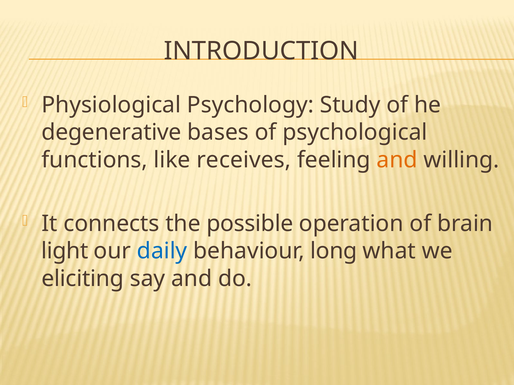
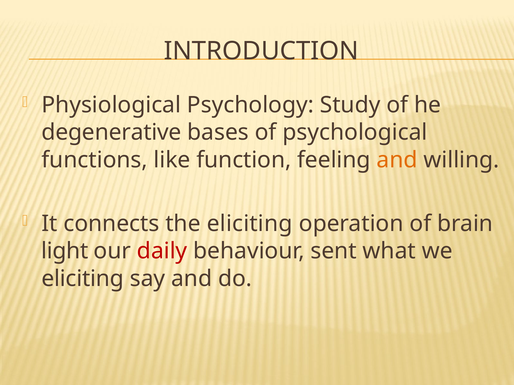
receives: receives -> function (244, 160)
the possible: possible -> eliciting (250, 224)
daily colour: blue -> red (162, 251)
long: long -> sent (334, 251)
